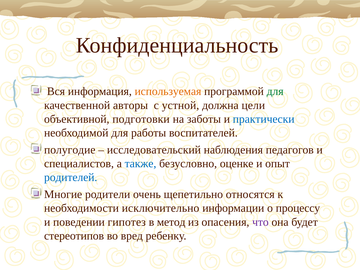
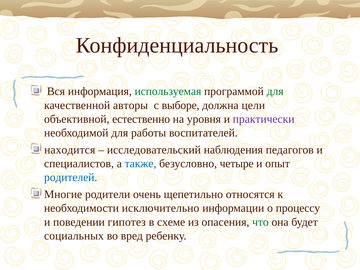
используемая colour: orange -> green (168, 91)
устной: устной -> выборе (181, 105)
подготовки: подготовки -> естественно (141, 119)
заботы: заботы -> уровня (204, 119)
практически colour: blue -> purple (264, 119)
полугодие: полугодие -> находится (70, 150)
оценке: оценке -> четыре (237, 164)
метод: метод -> схеме (171, 222)
что colour: purple -> green (260, 222)
стереотипов: стереотипов -> социальных (74, 236)
